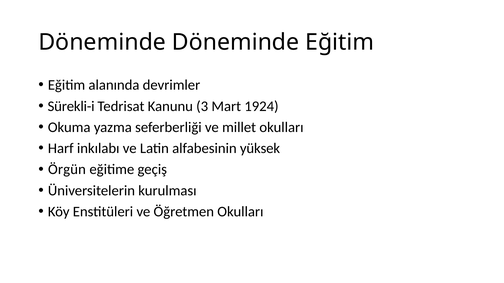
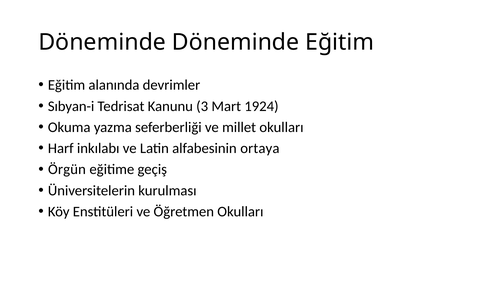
Sürekli-i: Sürekli-i -> Sıbyan-i (71, 106)
yüksek: yüksek -> ortaya (260, 149)
